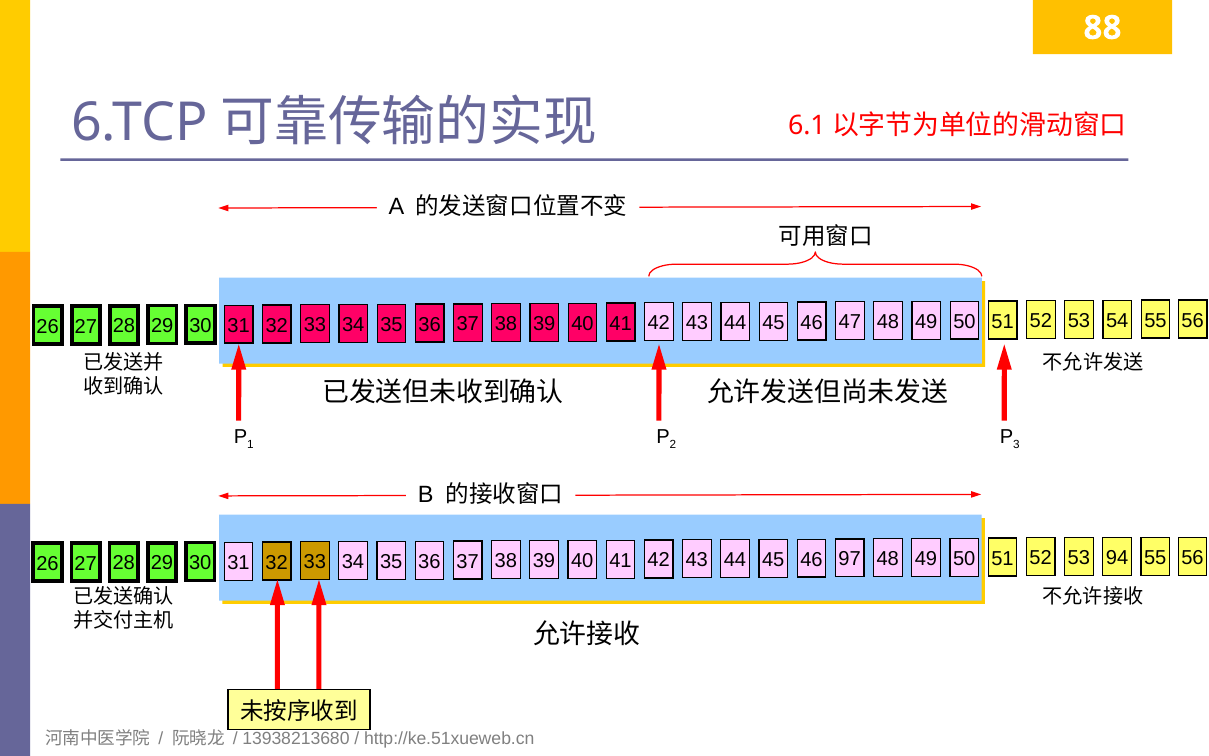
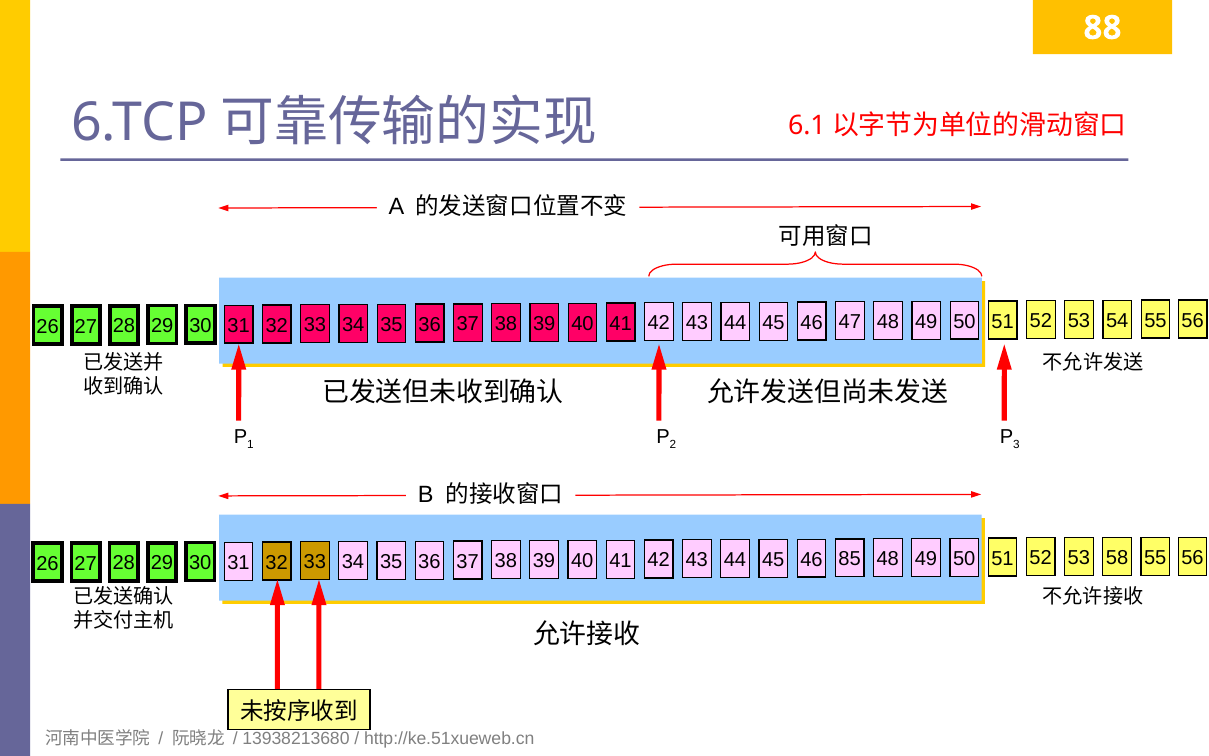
97: 97 -> 85 (850, 559)
94: 94 -> 58 (1117, 558)
